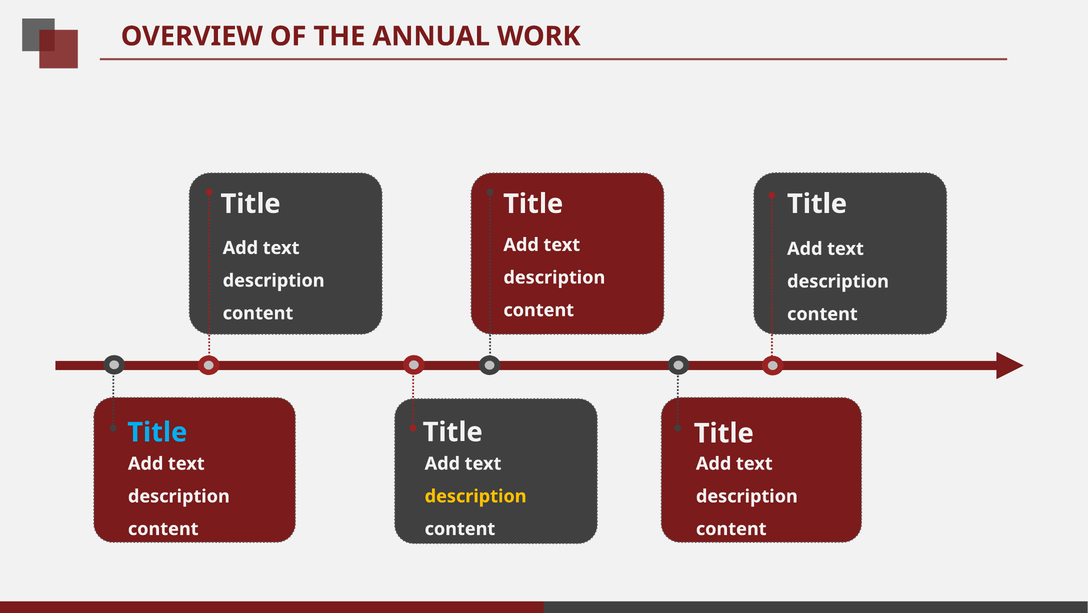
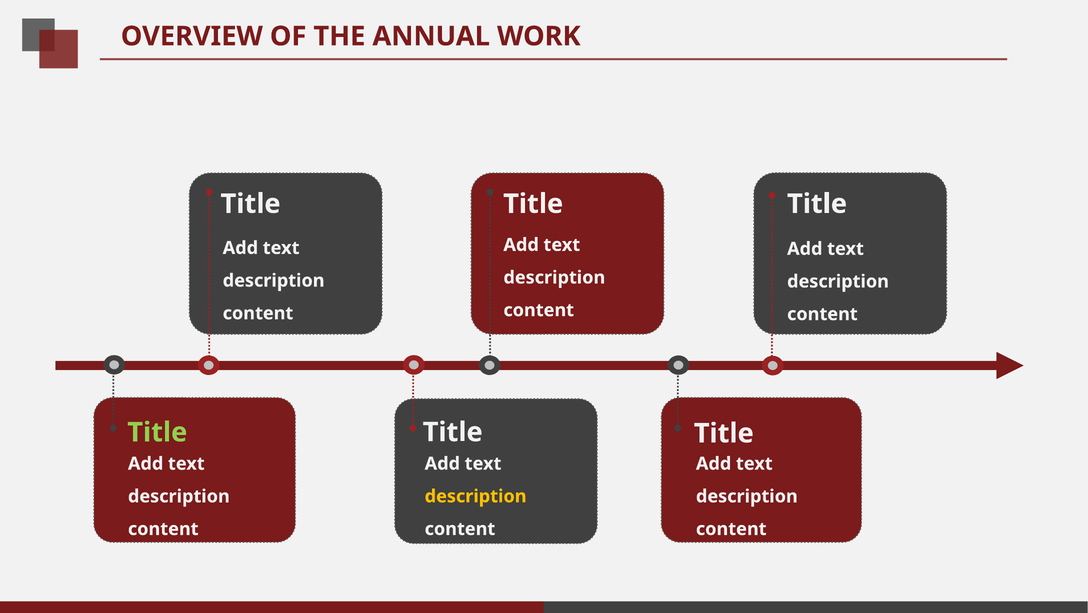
Title colour: light blue -> light green (157, 433)
